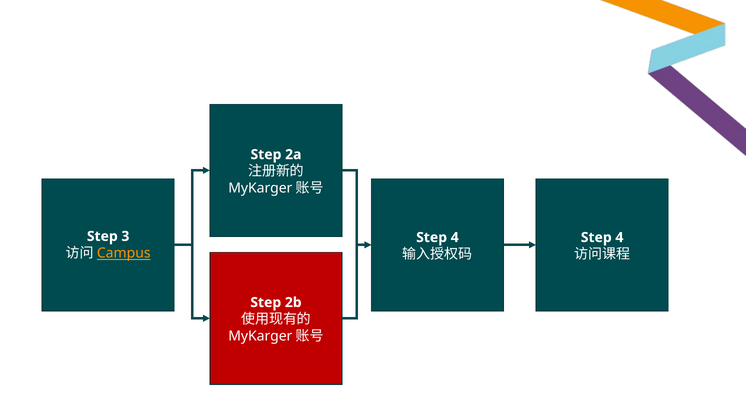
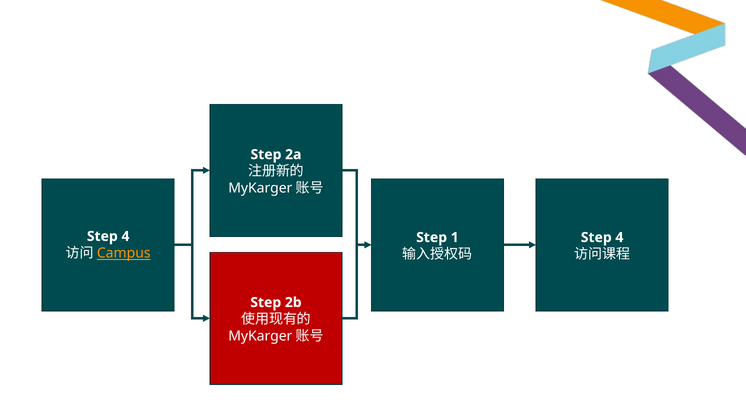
3: 3 -> 4 (125, 236)
4: 4 -> 1 (455, 237)
